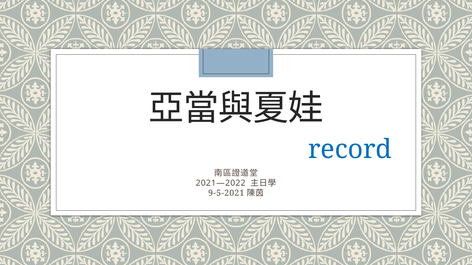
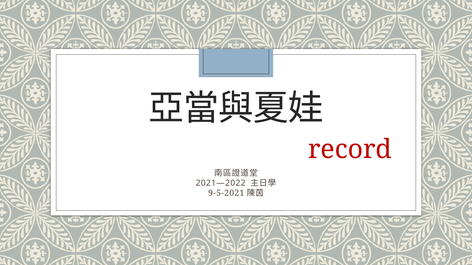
record colour: blue -> red (350, 150)
